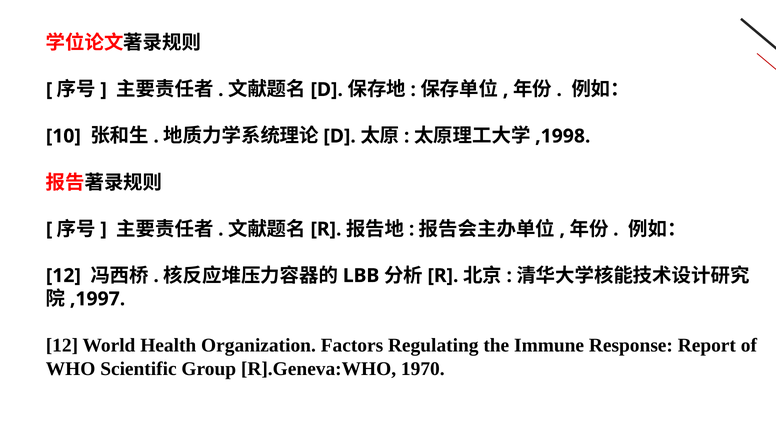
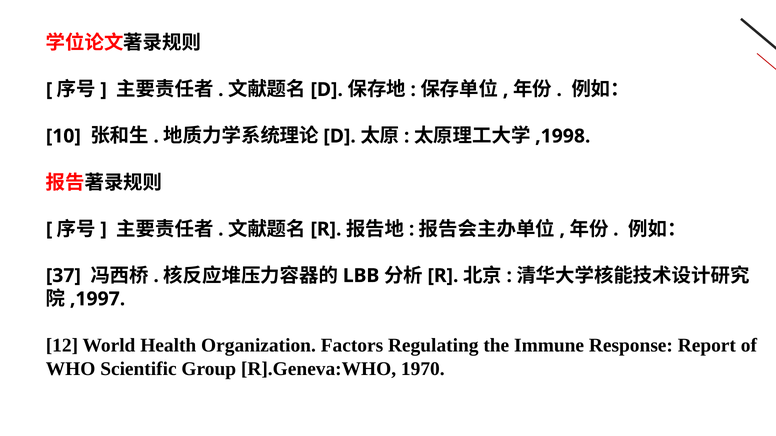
12: 12 -> 37 (63, 276)
